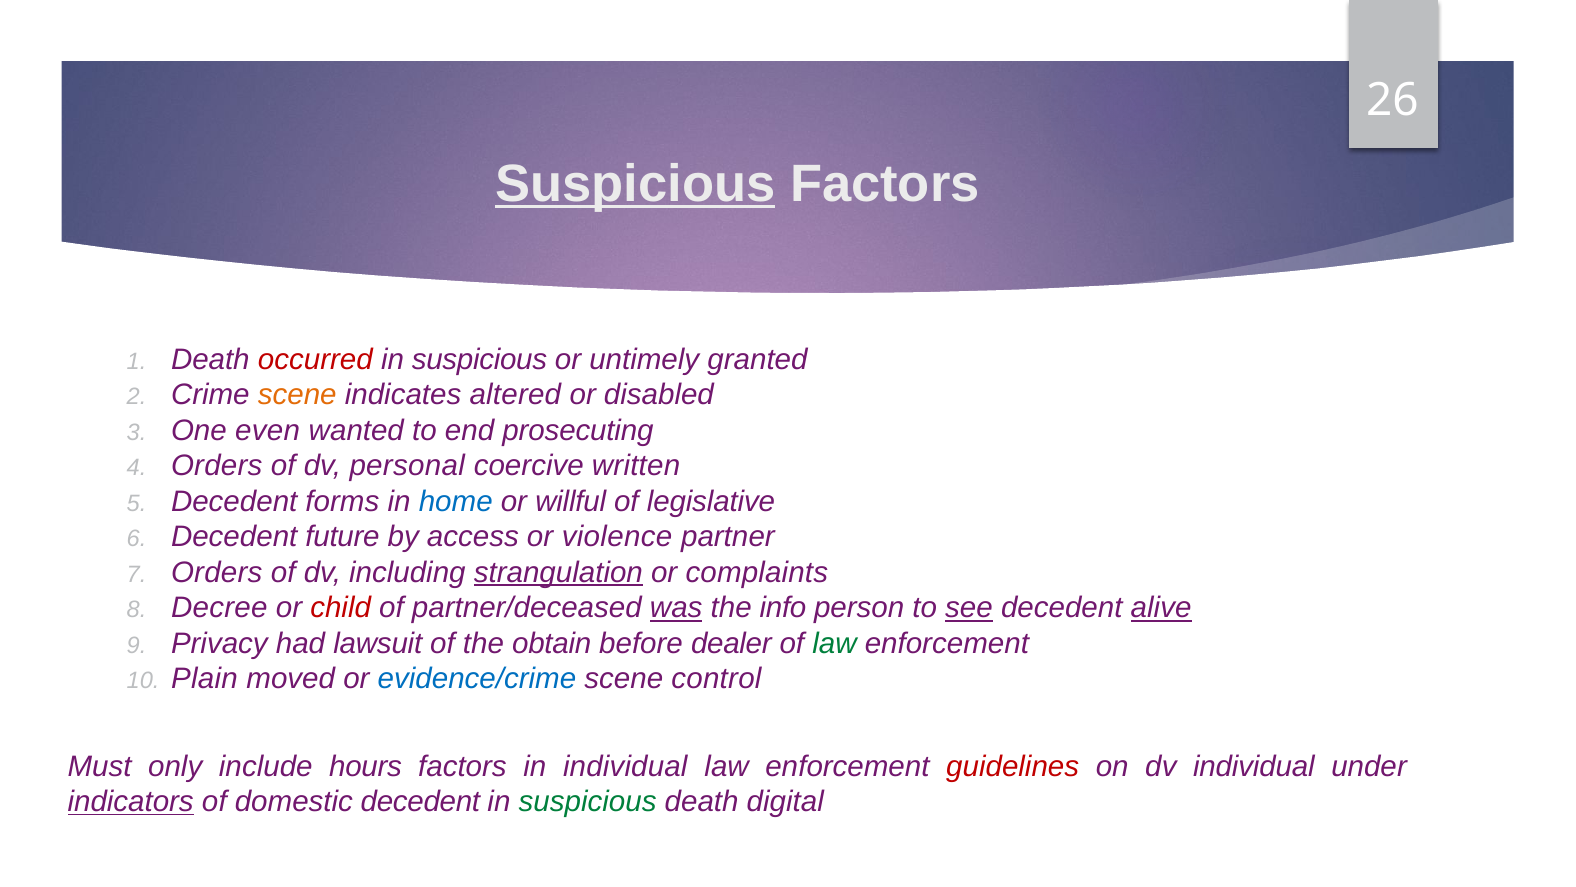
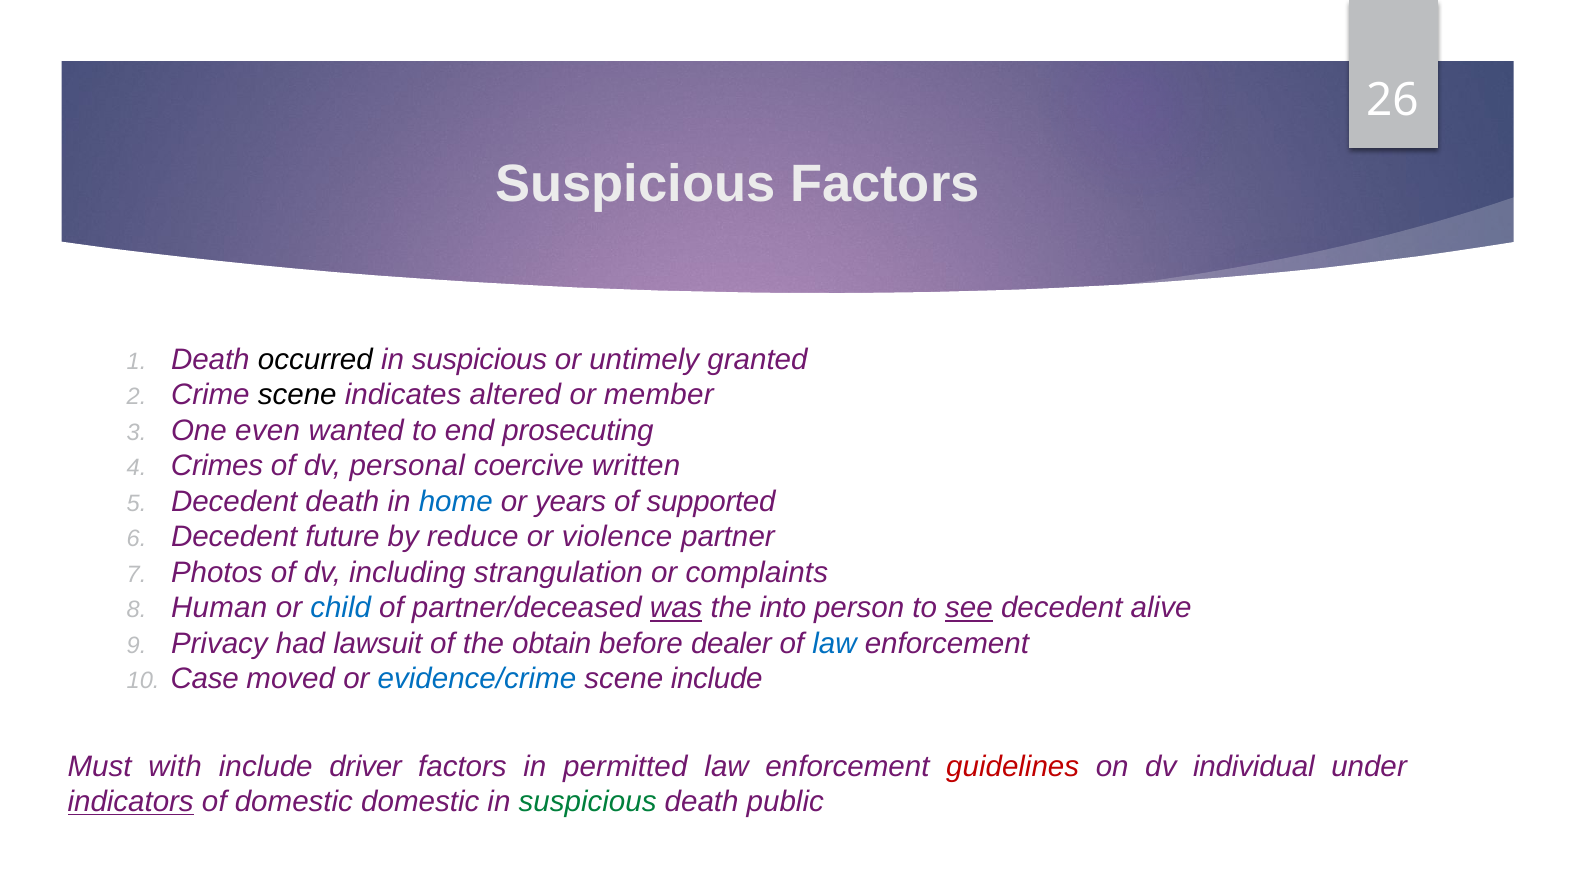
Suspicious underline: present -> none (635, 184)
occurred colour: red -> black (315, 359)
scene colour: orange -> black (297, 395)
disabled: disabled -> member (659, 395)
Orders: Orders -> Crimes (217, 466)
Decedent forms: forms -> death (342, 501)
willful: willful -> years (571, 501)
legislative: legislative -> supported (711, 501)
access: access -> reduce (473, 537)
Orders: Orders -> Photos (217, 572)
strangulation underline: present -> none (558, 572)
Decree: Decree -> Human (219, 608)
child colour: red -> blue (341, 608)
info: info -> into (783, 608)
alive underline: present -> none (1161, 608)
law colour: green -> blue (835, 643)
Plain: Plain -> Case (205, 679)
scene control: control -> include (717, 679)
only: only -> with (175, 766)
hours: hours -> driver (366, 766)
in individual: individual -> permitted (625, 766)
domestic decedent: decedent -> domestic (420, 801)
digital: digital -> public (785, 801)
